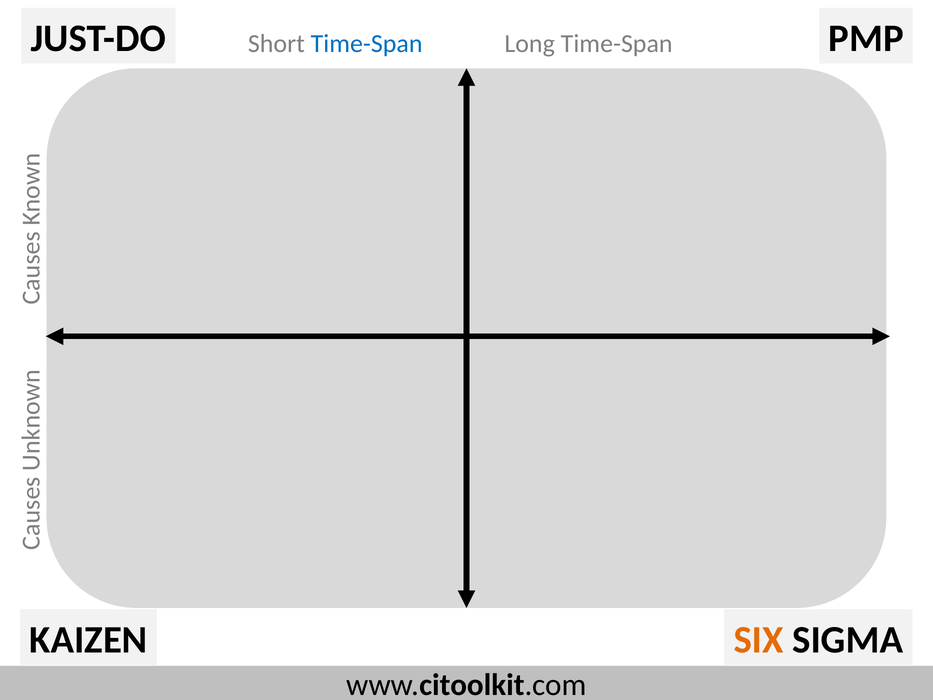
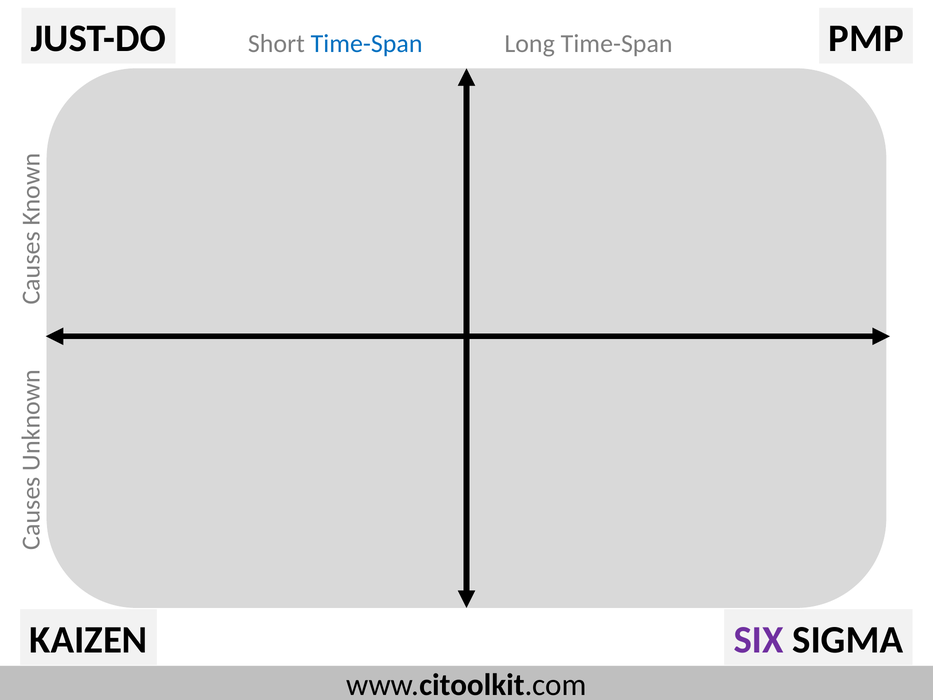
SIX colour: orange -> purple (759, 640)
